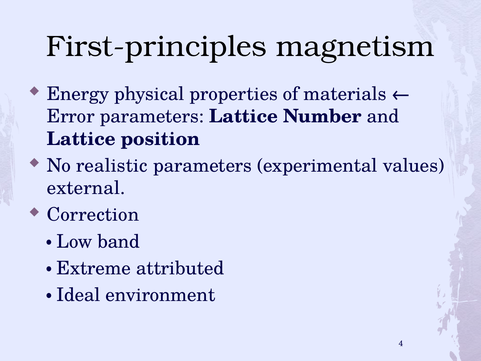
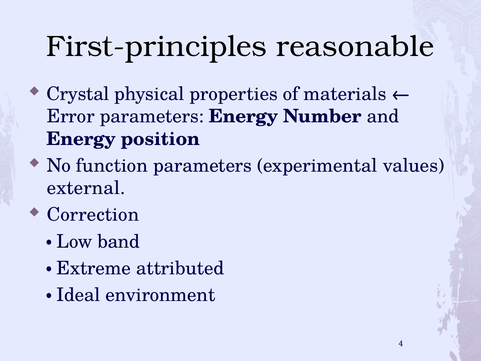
magnetism: magnetism -> reasonable (355, 47)
Energy: Energy -> Crystal (78, 94)
parameters Lattice: Lattice -> Energy (244, 116)
Lattice: Lattice -> Energy (81, 139)
realistic: realistic -> function (112, 165)
